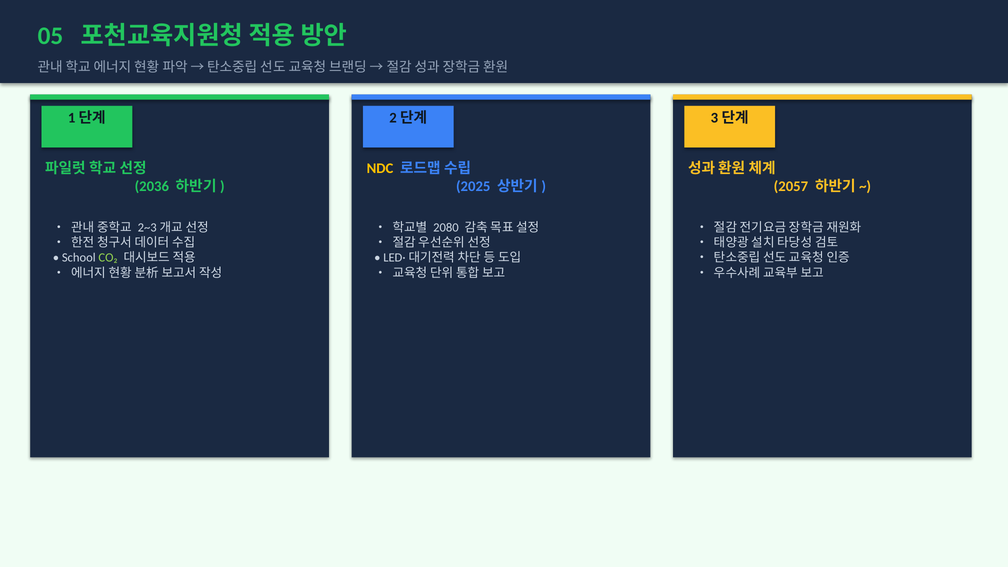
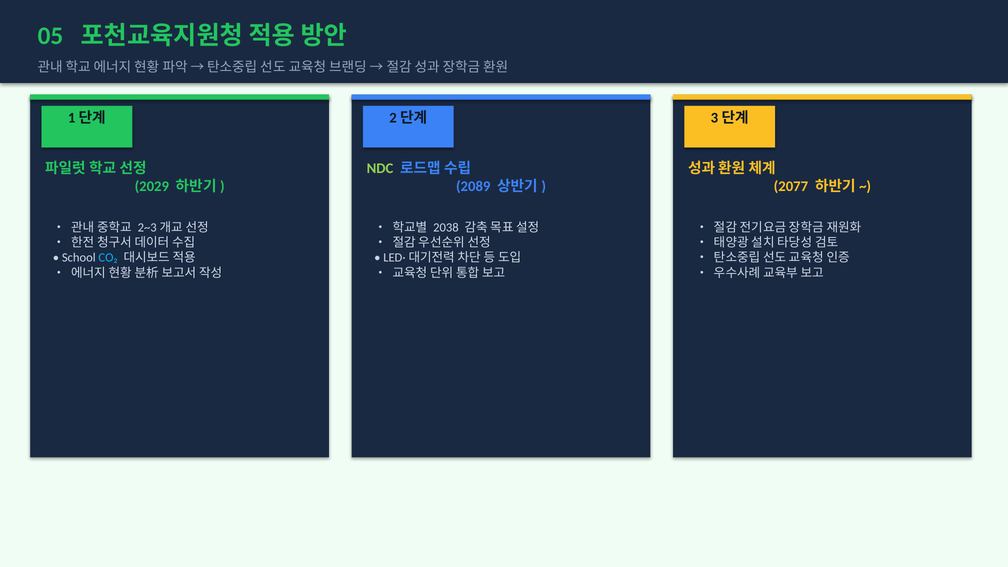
NDC colour: yellow -> light green (380, 169)
2036: 2036 -> 2029 (152, 186)
2025: 2025 -> 2089 (473, 186)
2057: 2057 -> 2077 (791, 186)
2080: 2080 -> 2038 (446, 228)
CO₂ colour: light green -> light blue (108, 258)
